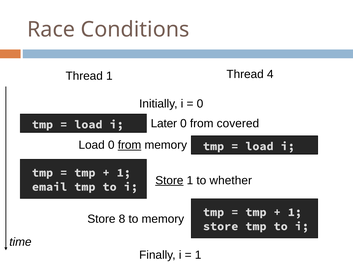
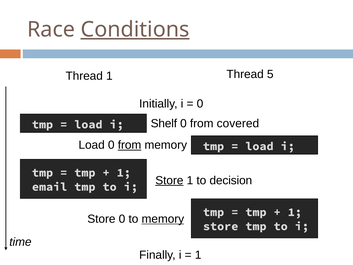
Conditions underline: none -> present (135, 29)
4: 4 -> 5 (270, 74)
Later: Later -> Shelf (164, 123)
whether: whether -> decision (231, 180)
Store 8: 8 -> 0 (122, 219)
memory underline: none -> present (163, 219)
